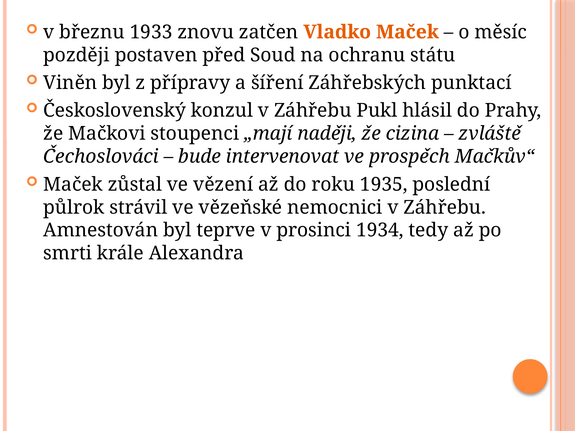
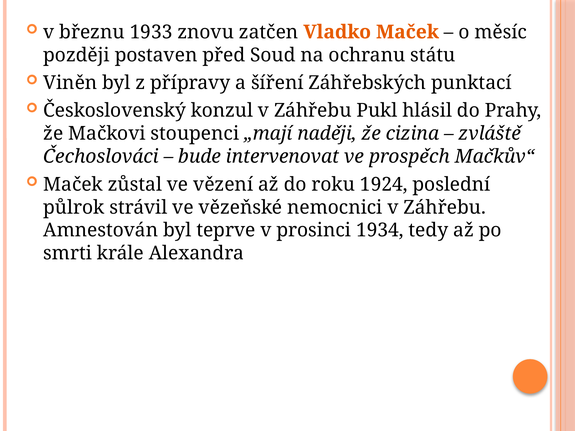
1935: 1935 -> 1924 (384, 184)
